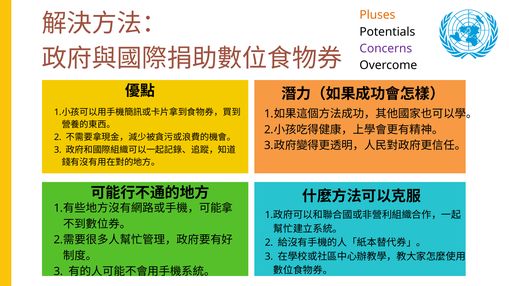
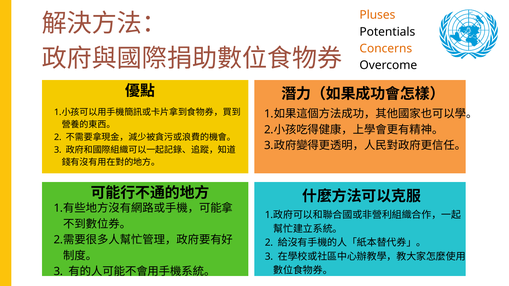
Concerns colour: purple -> orange (386, 49)
